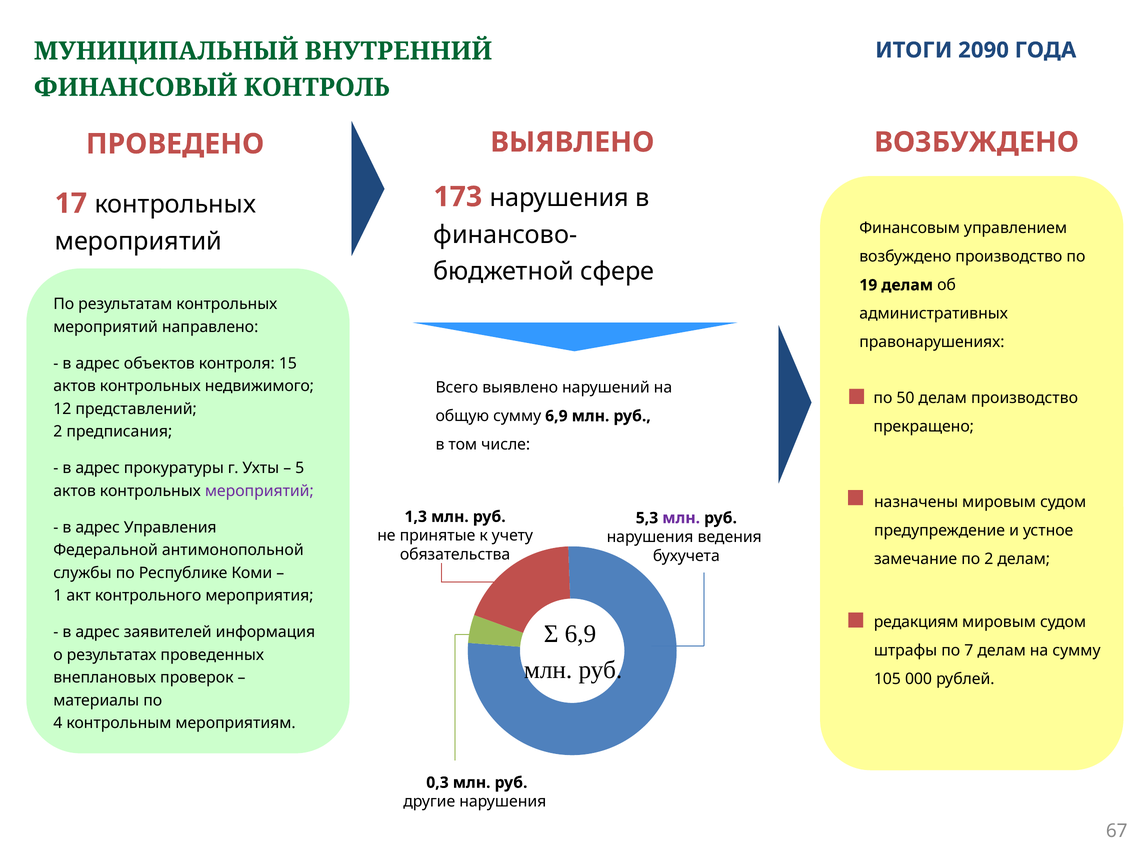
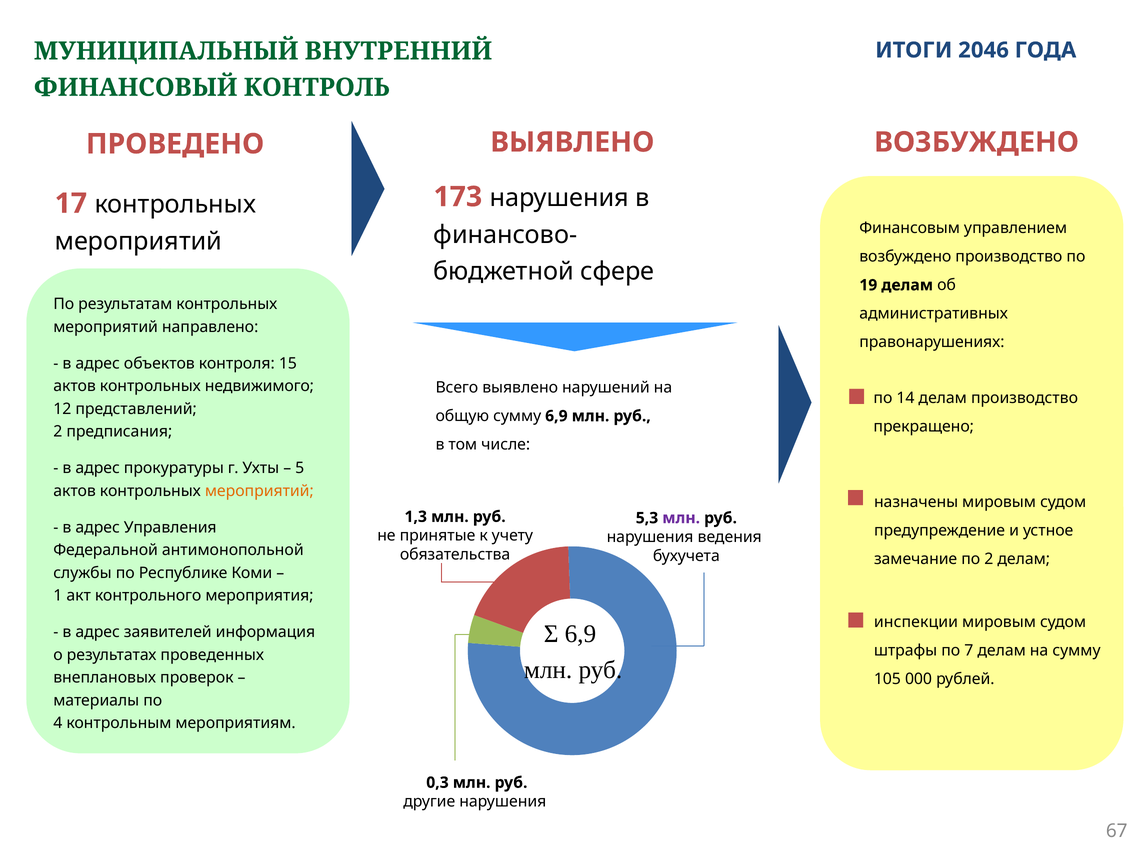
2090: 2090 -> 2046 (984, 50)
50: 50 -> 14 (905, 398)
мероприятий colour: purple -> orange (259, 491)
редакциям: редакциям -> инспекции (916, 622)
